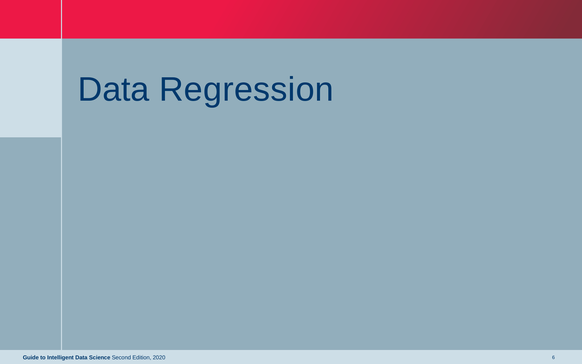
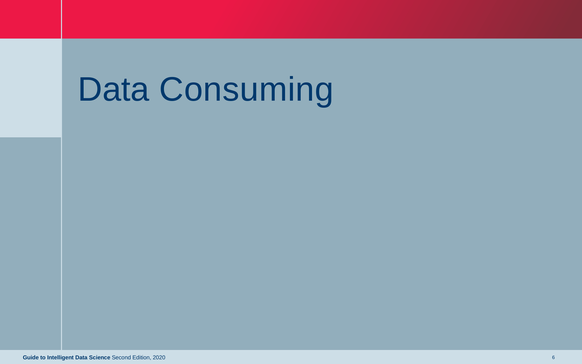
Regression: Regression -> Consuming (246, 89)
